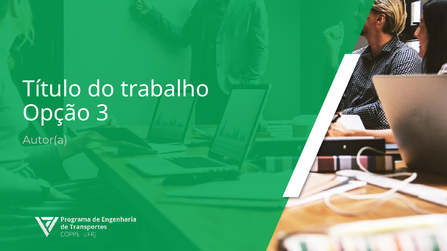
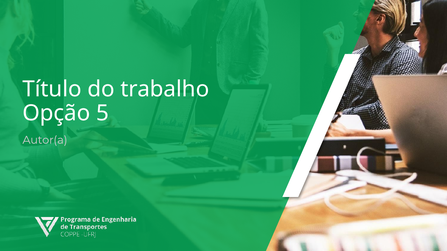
3: 3 -> 5 (102, 113)
